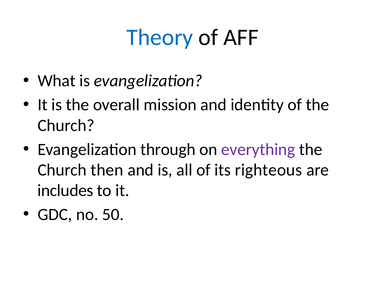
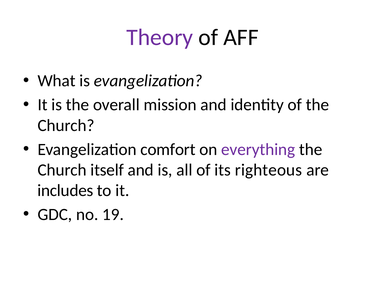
Theory colour: blue -> purple (160, 37)
through: through -> comfort (168, 149)
then: then -> itself (107, 170)
50: 50 -> 19 (113, 214)
